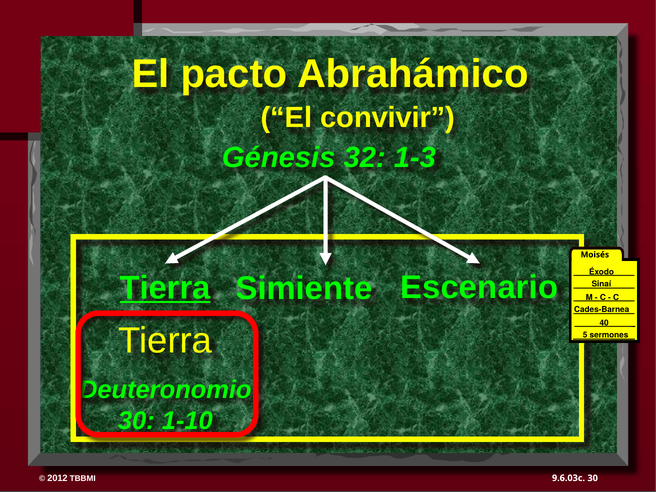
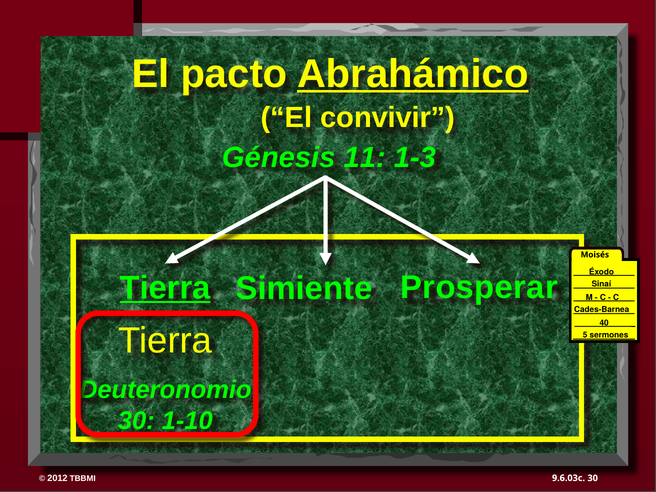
Abrahámico underline: none -> present (413, 74)
32: 32 -> 11 (365, 158)
Escenario: Escenario -> Prosperar (479, 288)
